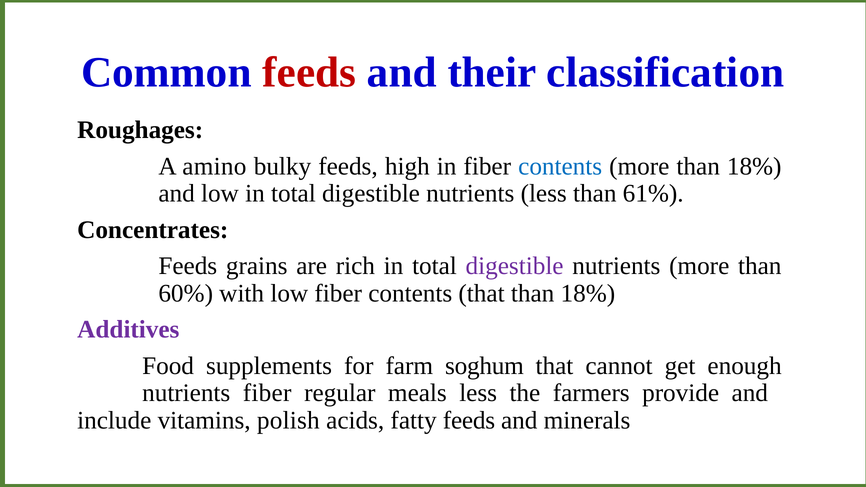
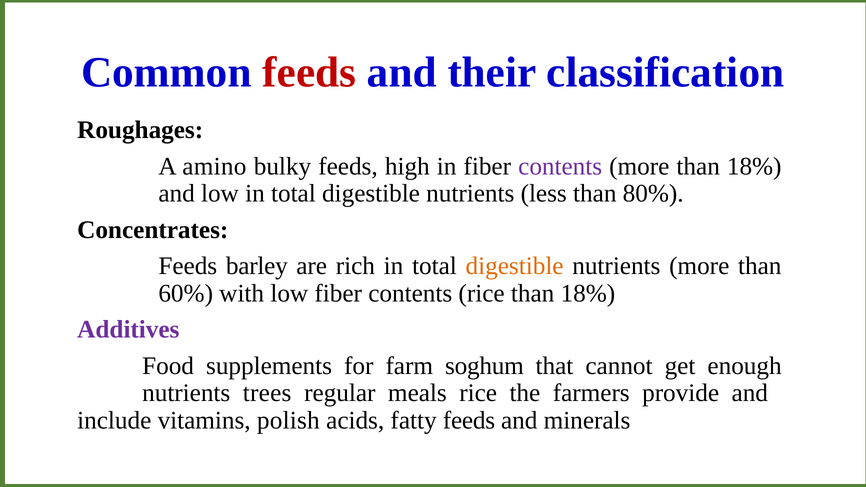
contents colour: blue -> purple (560, 166)
61%: 61% -> 80% (653, 194)
grains: grains -> barley (257, 266)
digestible colour: purple -> orange (515, 266)
contents that: that -> rice (482, 293)
nutrients fiber: fiber -> trees (267, 393)
meals less: less -> rice (478, 393)
